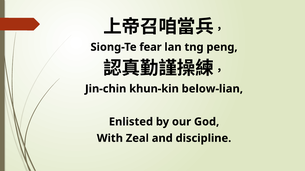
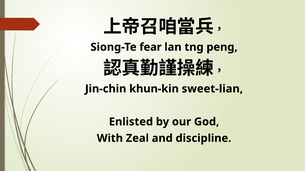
below-lian: below-lian -> sweet-lian (212, 89)
